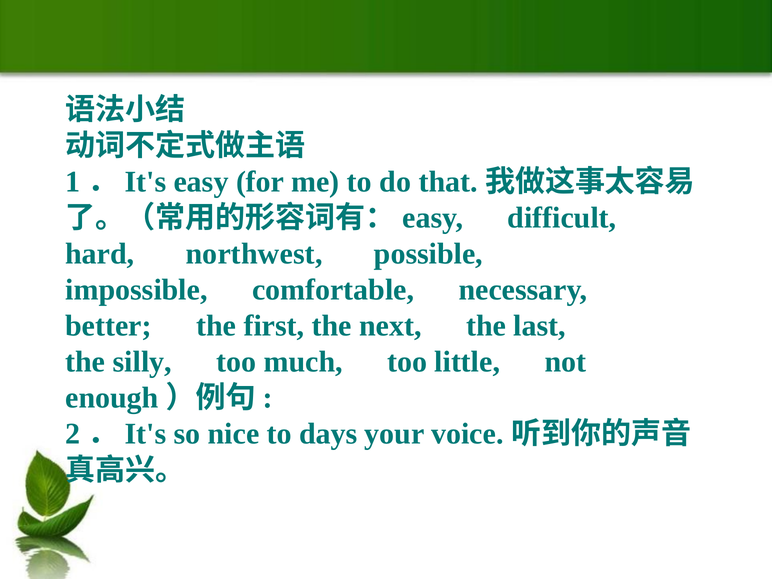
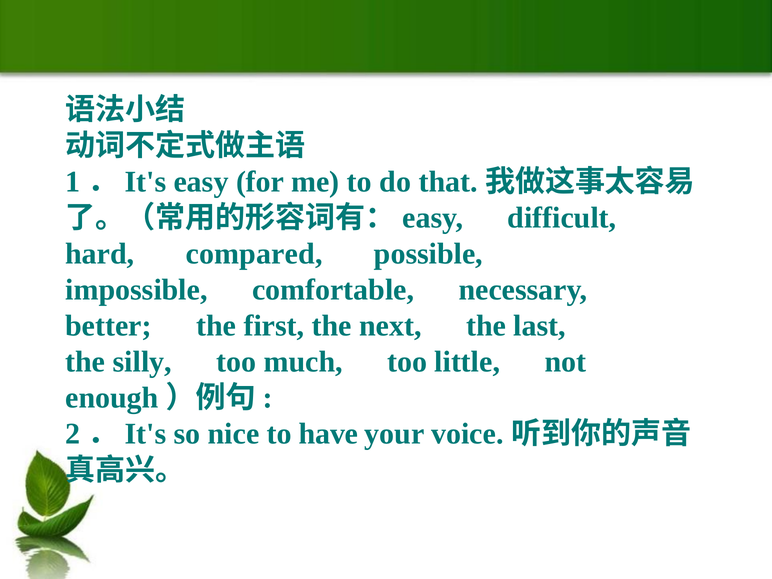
northwest: northwest -> compared (254, 254)
days: days -> have (329, 434)
